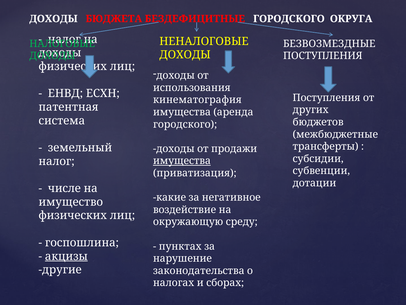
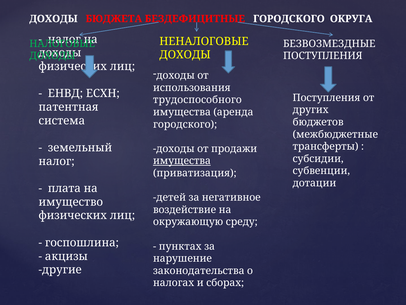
кинематография: кинематография -> трудоспособного (197, 100)
числе: числе -> плата (64, 188)
какие: какие -> детей (170, 197)
акцизы underline: present -> none (66, 256)
